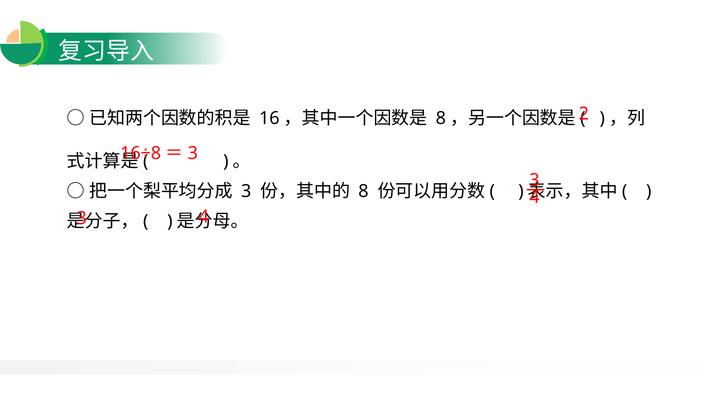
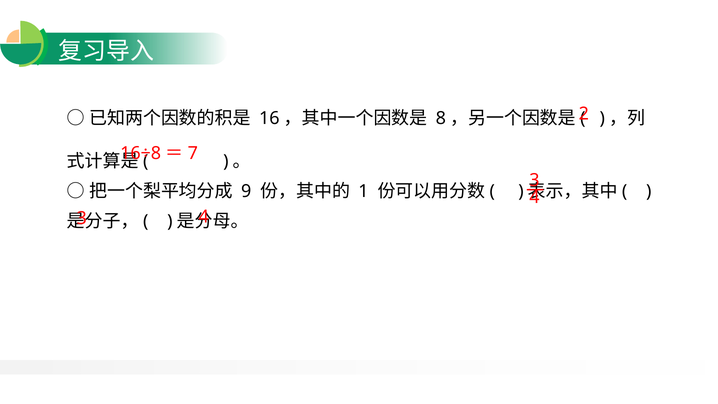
3: 3 -> 7 (193, 153)
3: 3 -> 9 (246, 191)
8: 8 -> 1 (363, 191)
